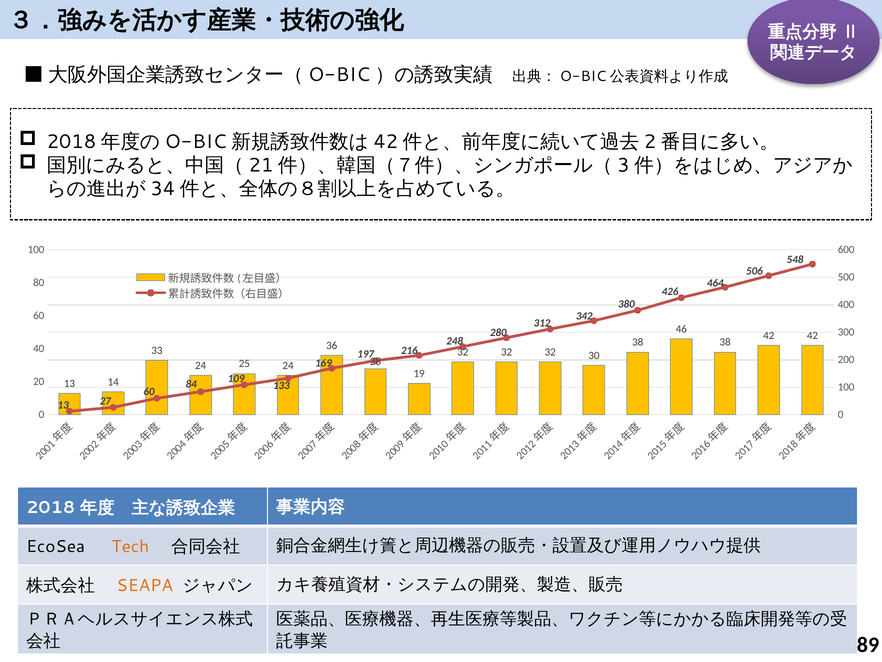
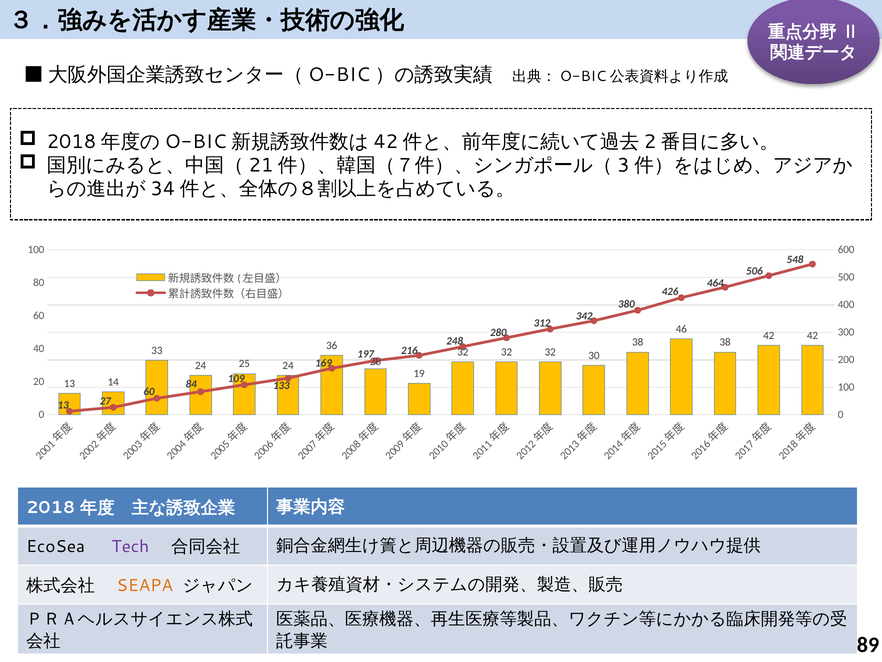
Tech colour: orange -> purple (130, 546)
